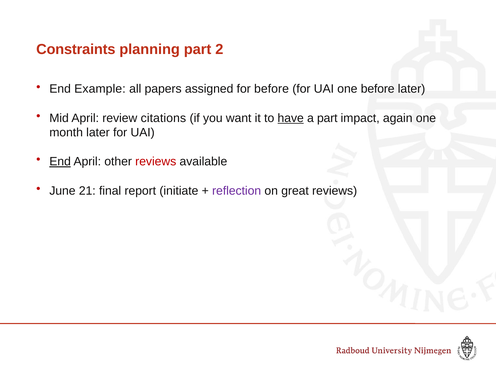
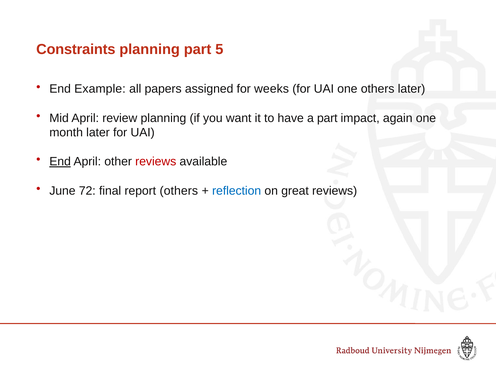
2: 2 -> 5 (219, 49)
for before: before -> weeks (272, 89)
one before: before -> others (378, 89)
review citations: citations -> planning (163, 118)
have underline: present -> none (291, 118)
21: 21 -> 72 (87, 191)
report initiate: initiate -> others (179, 191)
reflection colour: purple -> blue (237, 191)
